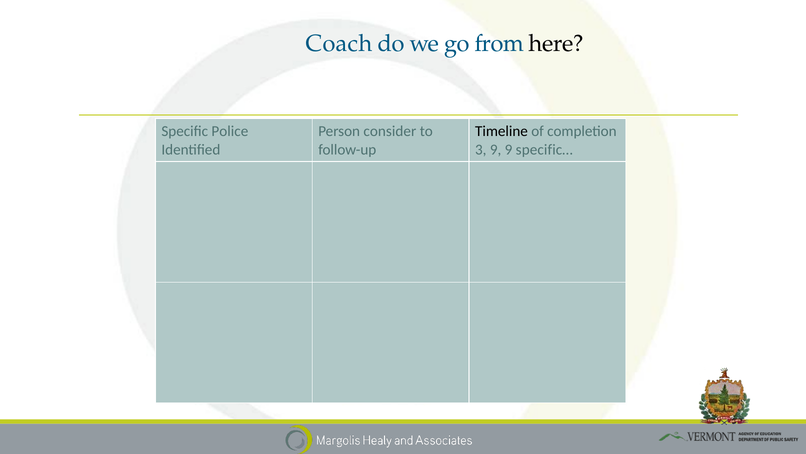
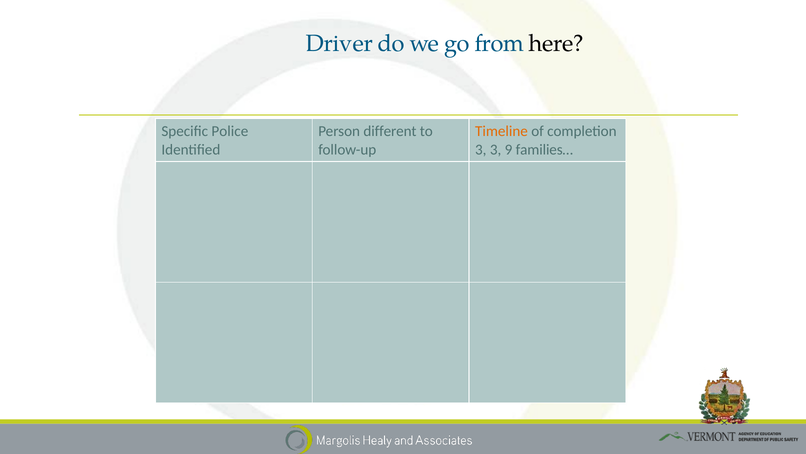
Coach: Coach -> Driver (339, 44)
consider: consider -> different (390, 131)
Timeline colour: black -> orange (501, 131)
3 9: 9 -> 3 (496, 149)
specific…: specific… -> families… (544, 149)
